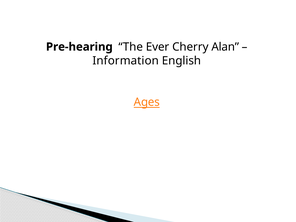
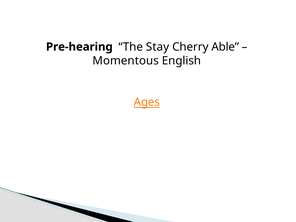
Ever: Ever -> Stay (158, 47)
Alan: Alan -> Able (225, 47)
Information: Information -> Momentous (126, 61)
